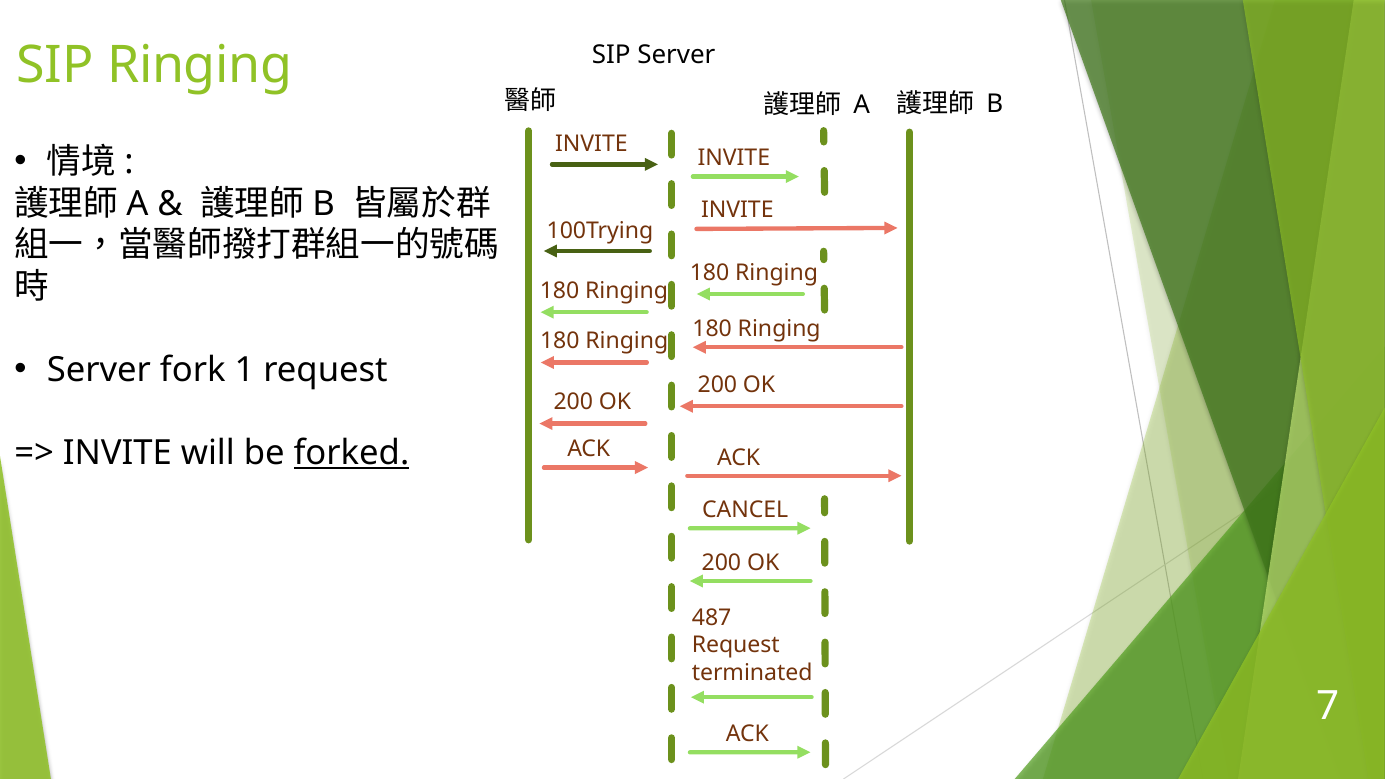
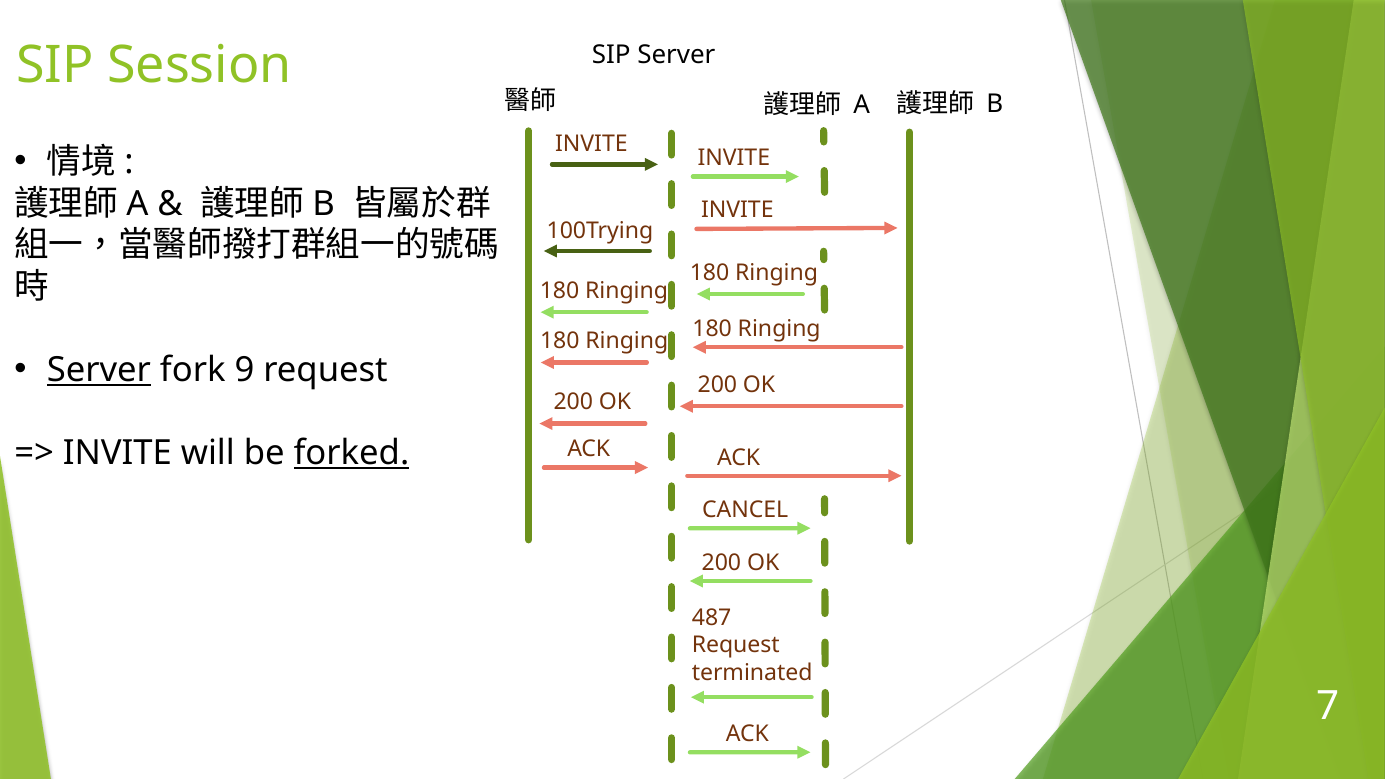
SIP Ringing: Ringing -> Session (200, 65)
Server underline: none -> present (99, 370)
1: 1 -> 9 (244, 370)
